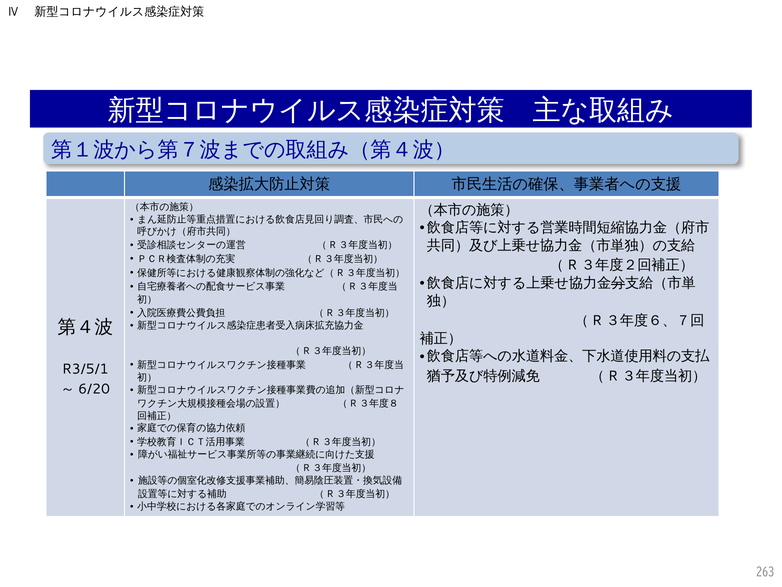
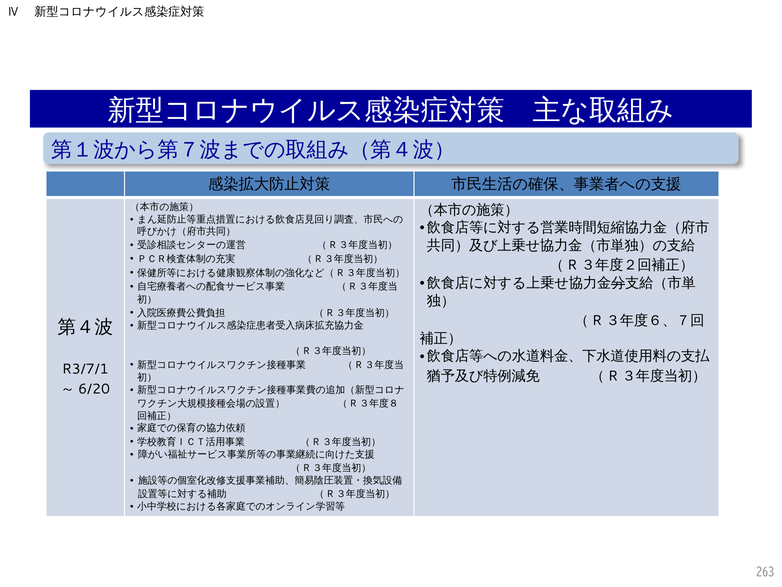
R3/5/1: R3/5/1 -> R3/7/1 (85, 369)
